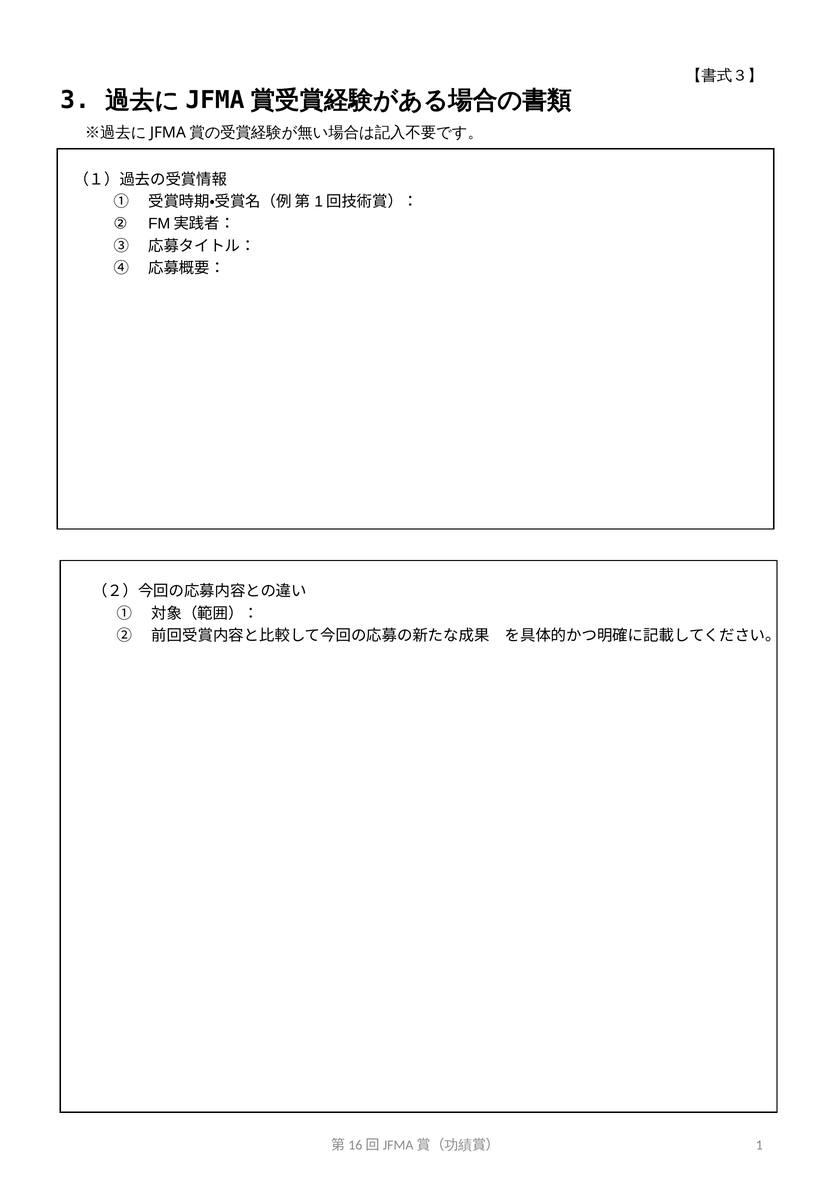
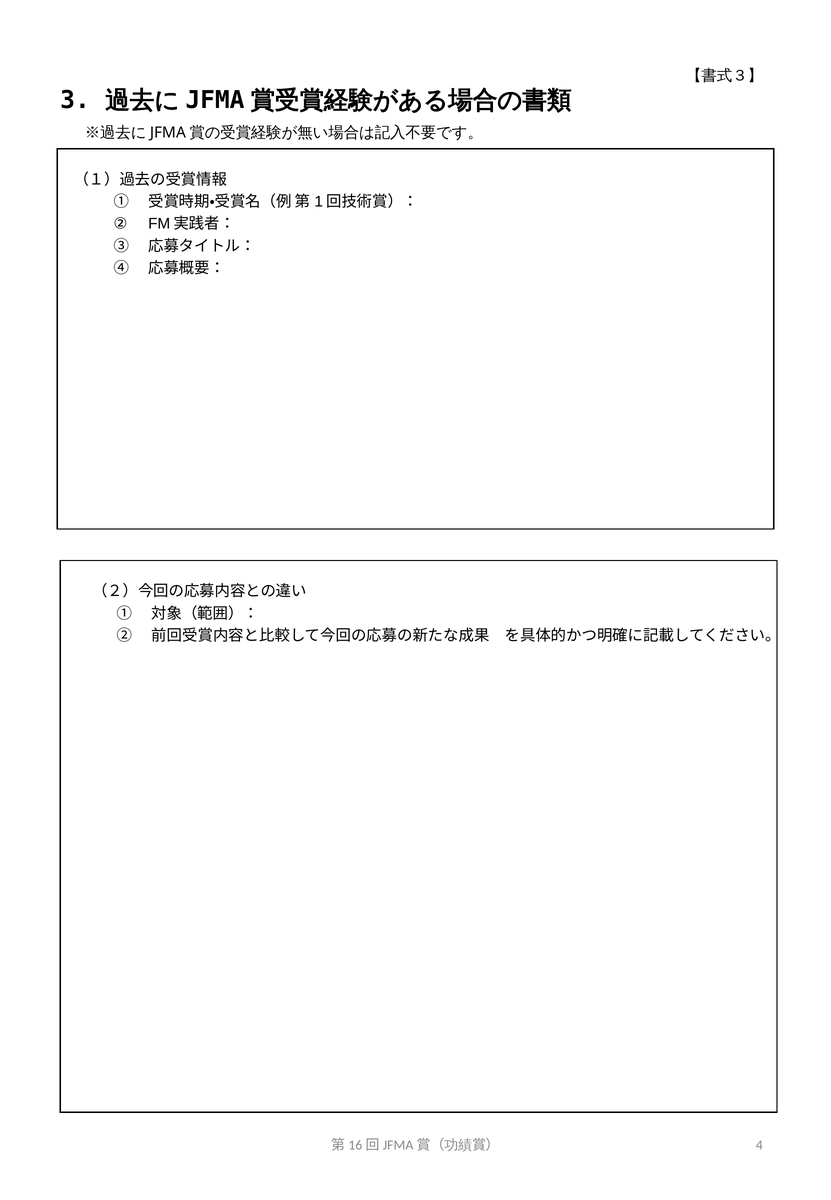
1: 1 -> 4 (759, 1145)
